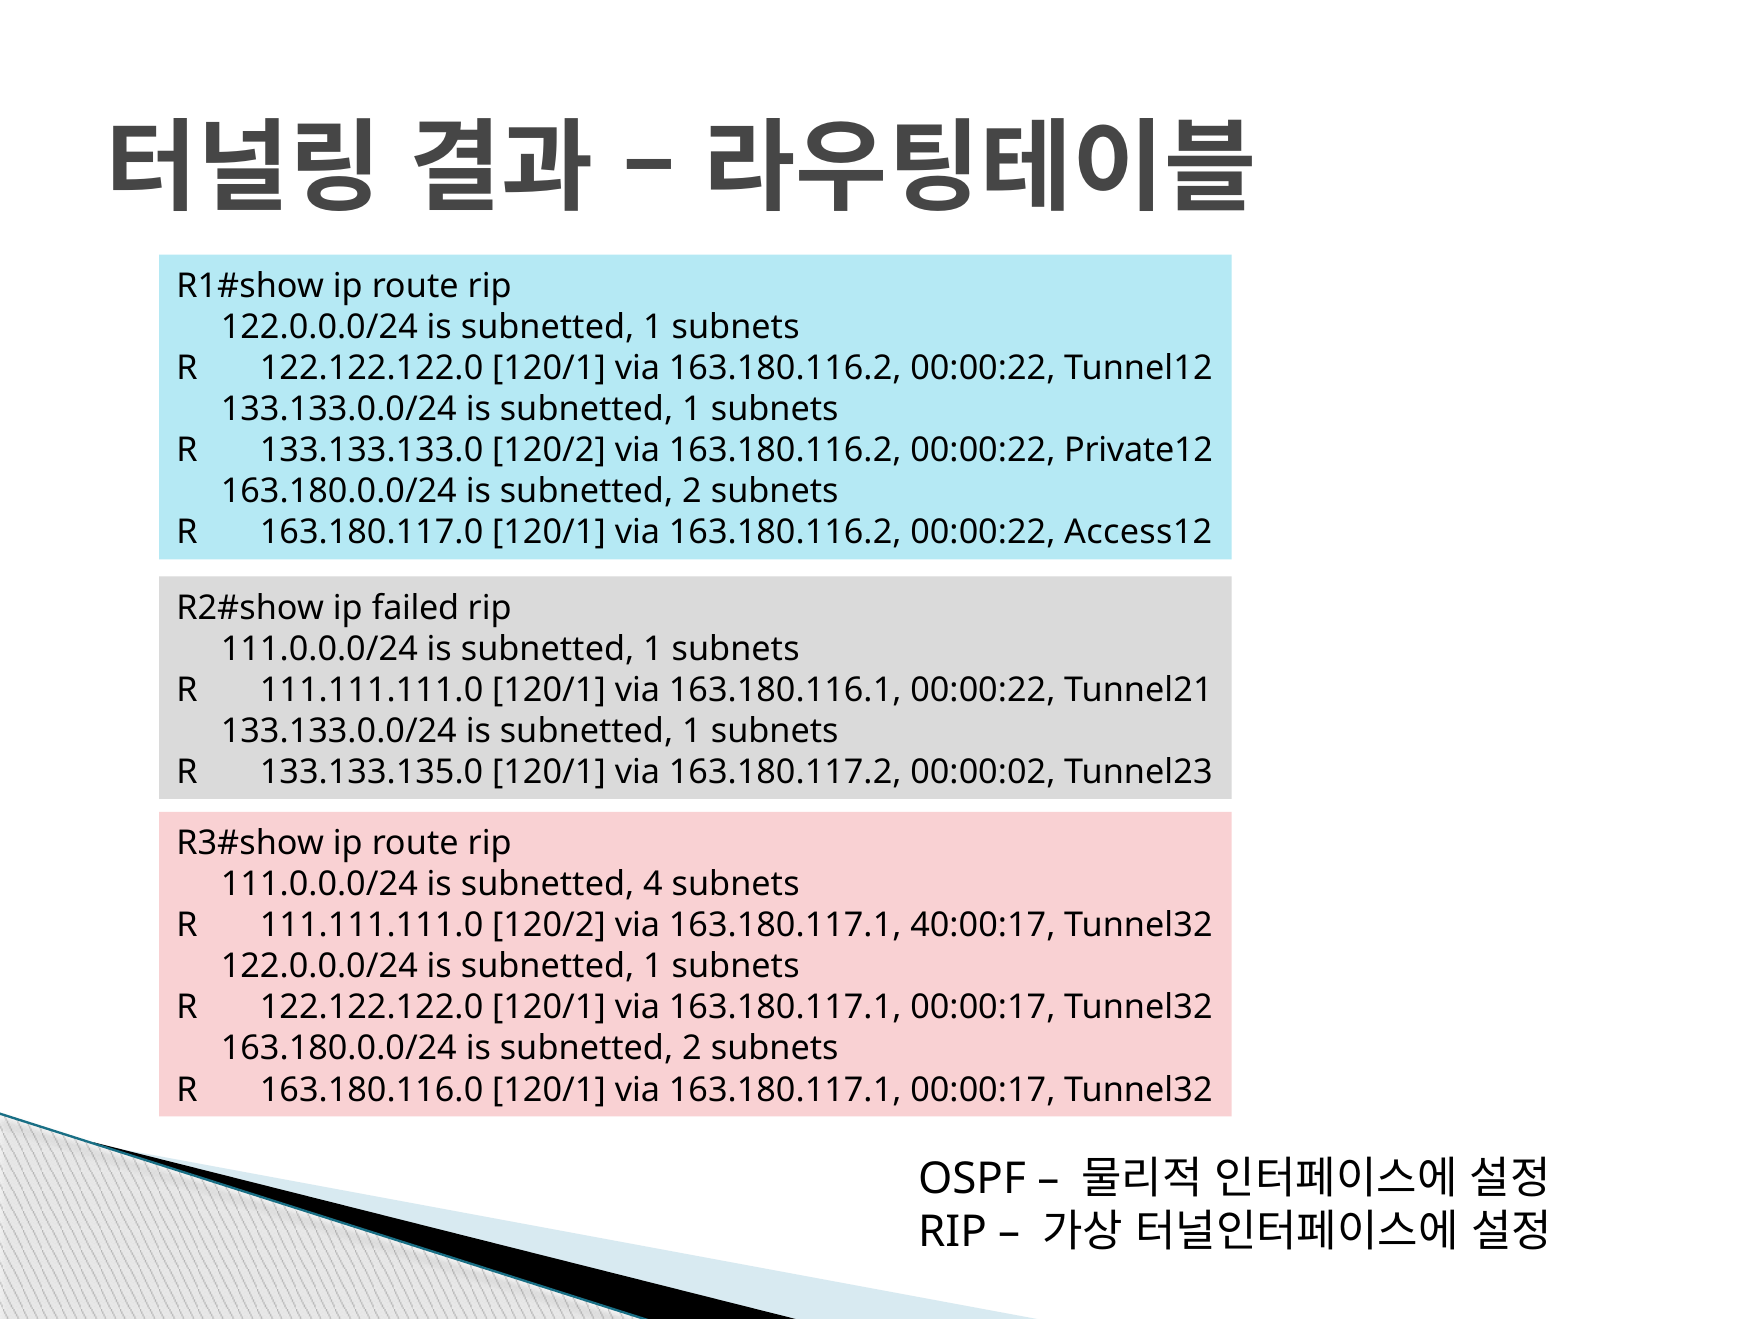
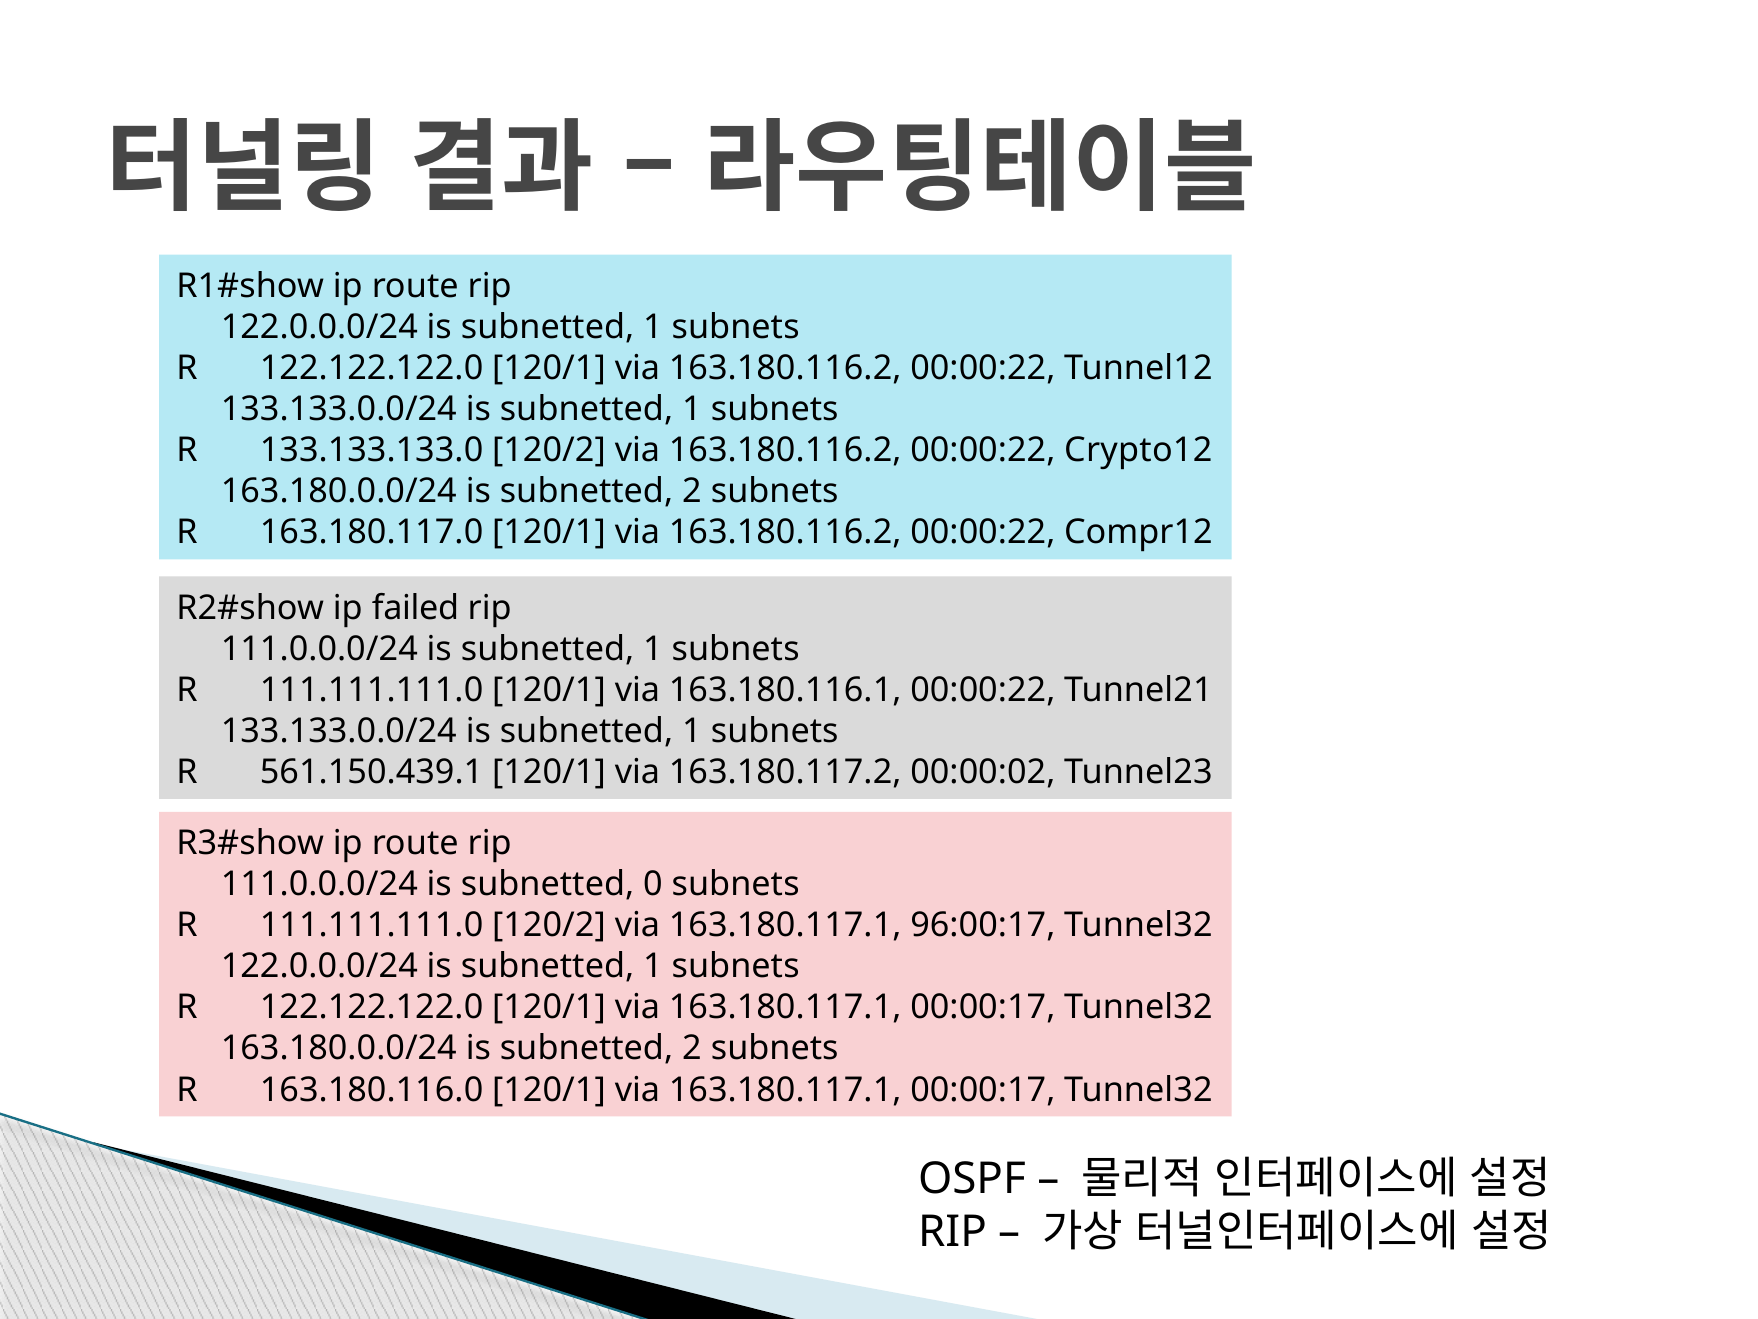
Private12: Private12 -> Crypto12 (1138, 450)
Access12: Access12 -> Compr12 (1138, 532)
133.133.135.0: 133.133.135.0 -> 561.150.439.1 (372, 772)
4: 4 -> 0 (653, 884)
40:00:17: 40:00:17 -> 96:00:17 (983, 925)
